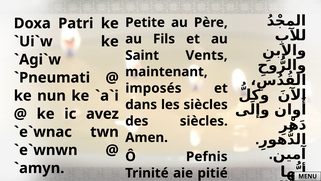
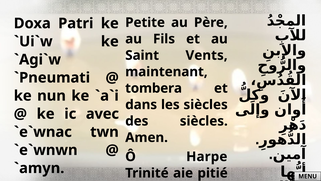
imposés: imposés -> tombera (154, 88)
avez: avez -> avec (102, 114)
Pefnis: Pefnis -> Harpe (207, 156)
